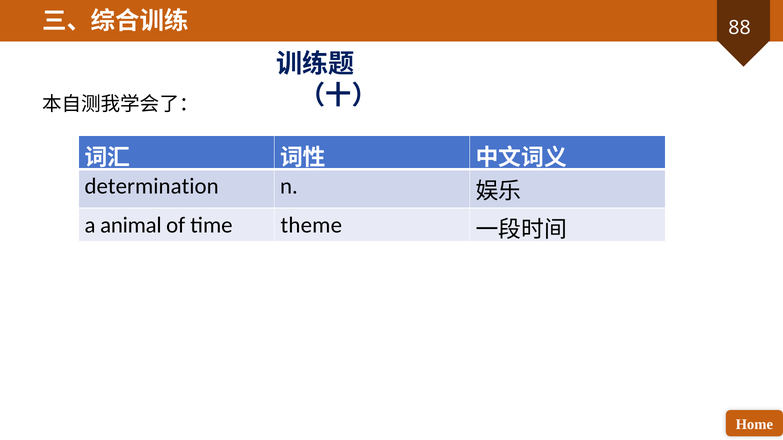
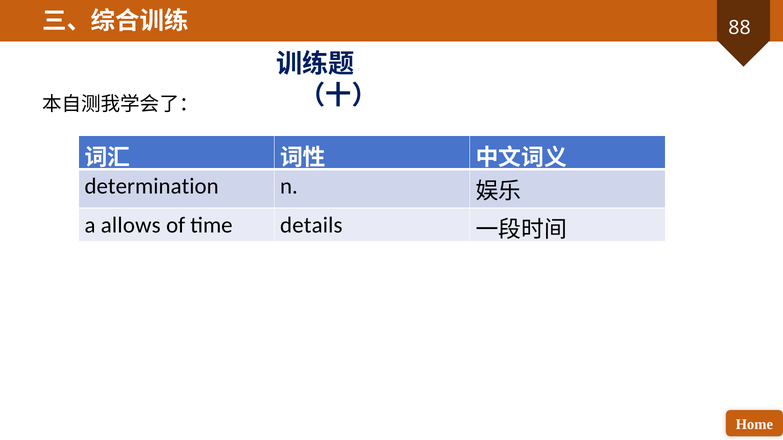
animal: animal -> allows (131, 225)
theme: theme -> details (311, 225)
